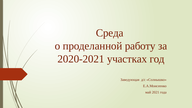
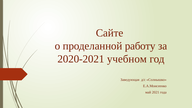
Среда: Среда -> Сайте (110, 33)
участках: участках -> учебном (127, 59)
